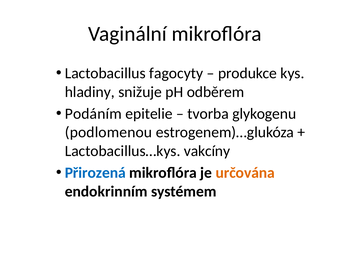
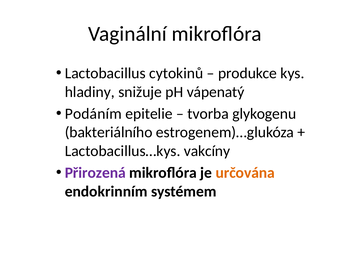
fagocyty: fagocyty -> cytokinů (176, 73)
odběrem: odběrem -> vápenatý (216, 92)
podlomenou: podlomenou -> bakteriálního (109, 133)
Přirozená colour: blue -> purple (95, 173)
